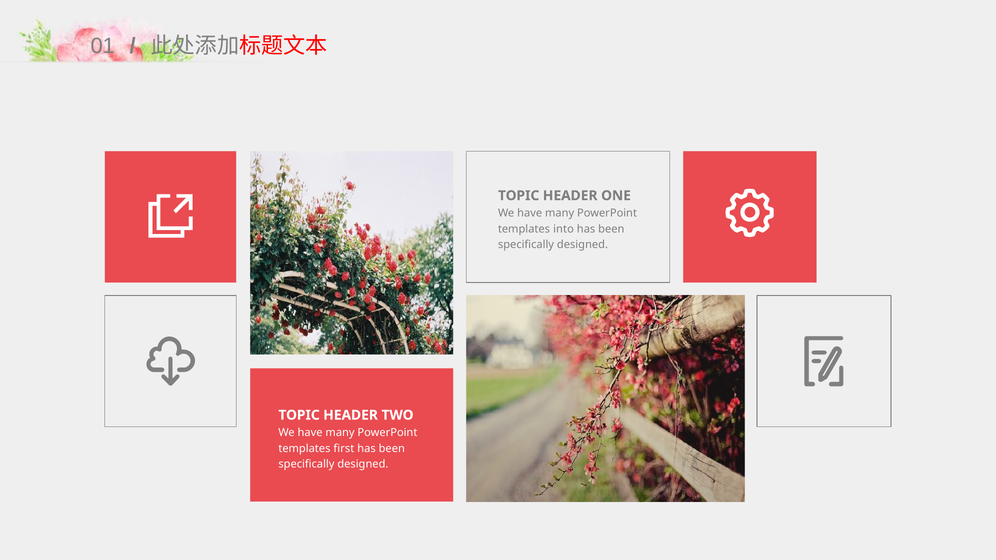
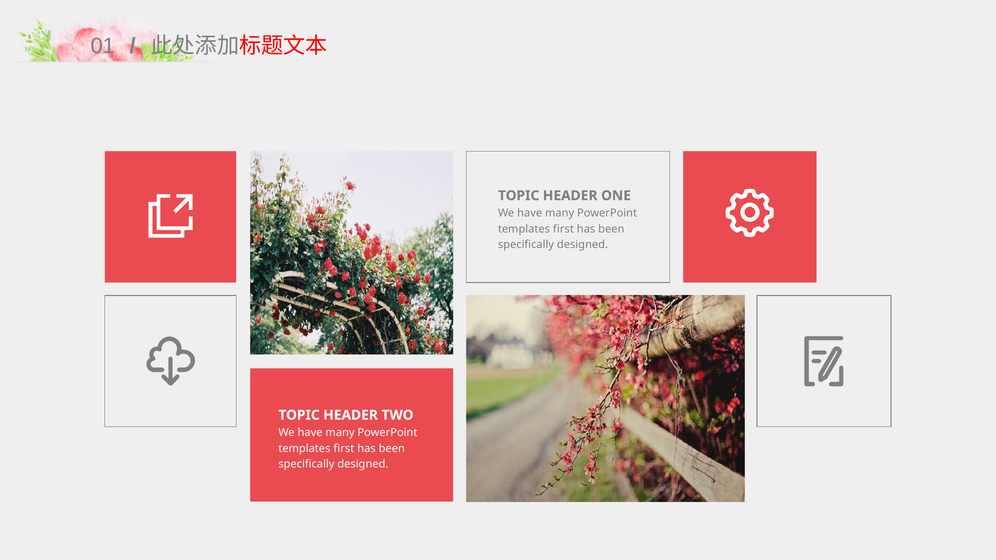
into: into -> first (563, 229)
